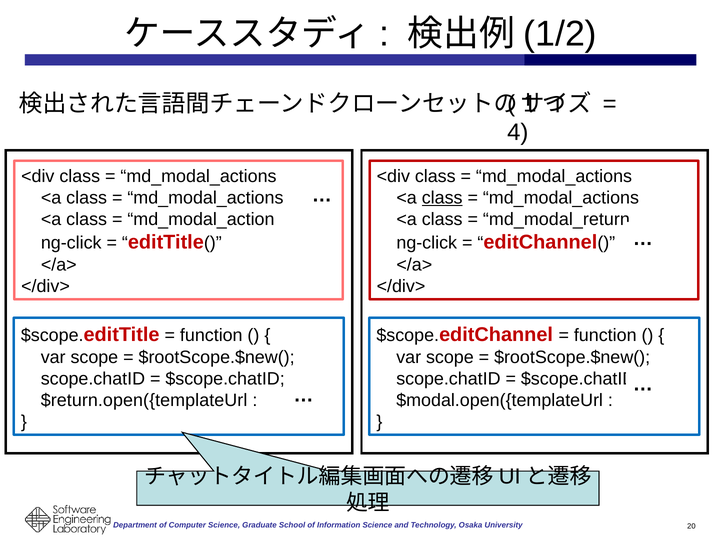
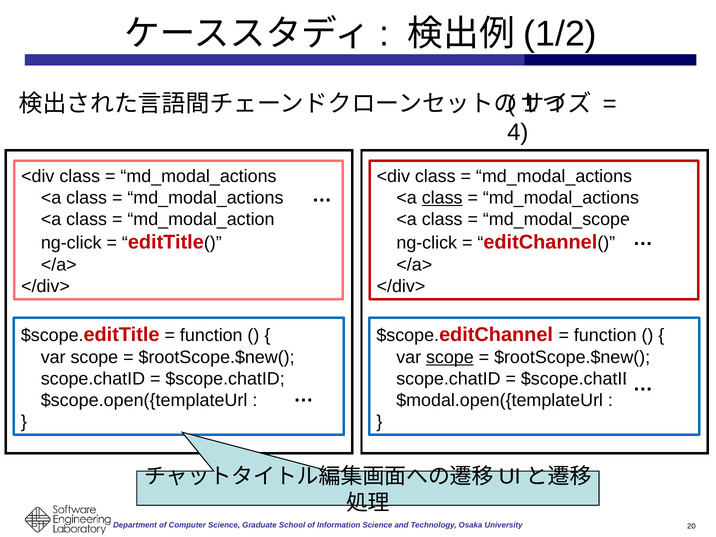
md_modal_return: md_modal_return -> md_modal_scope (556, 219)
scope underline: none -> present (450, 357)
$return.open({templateUrl: $return.open({templateUrl -> $scope.open({templateUrl (144, 400)
